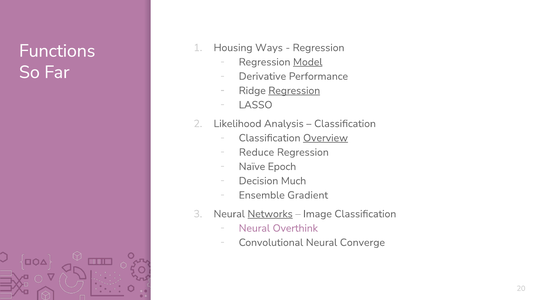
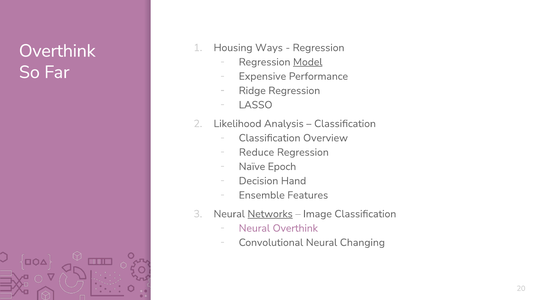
Functions: Functions -> Overthink (57, 51)
Derivative: Derivative -> Expensive (262, 76)
Regression underline: present -> none (294, 91)
Overview underline: present -> none (326, 138)
Much: Much -> Hand (294, 181)
Gradient: Gradient -> Features (308, 195)
Converge: Converge -> Changing (362, 242)
